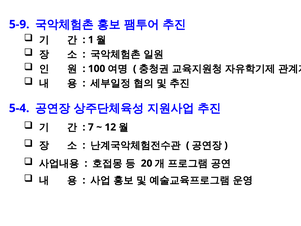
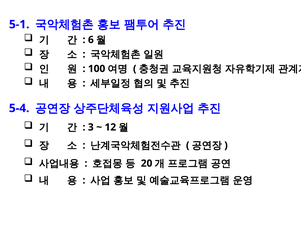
5-9: 5-9 -> 5-1 (19, 24)
1: 1 -> 6 (91, 40)
7: 7 -> 3 (91, 127)
